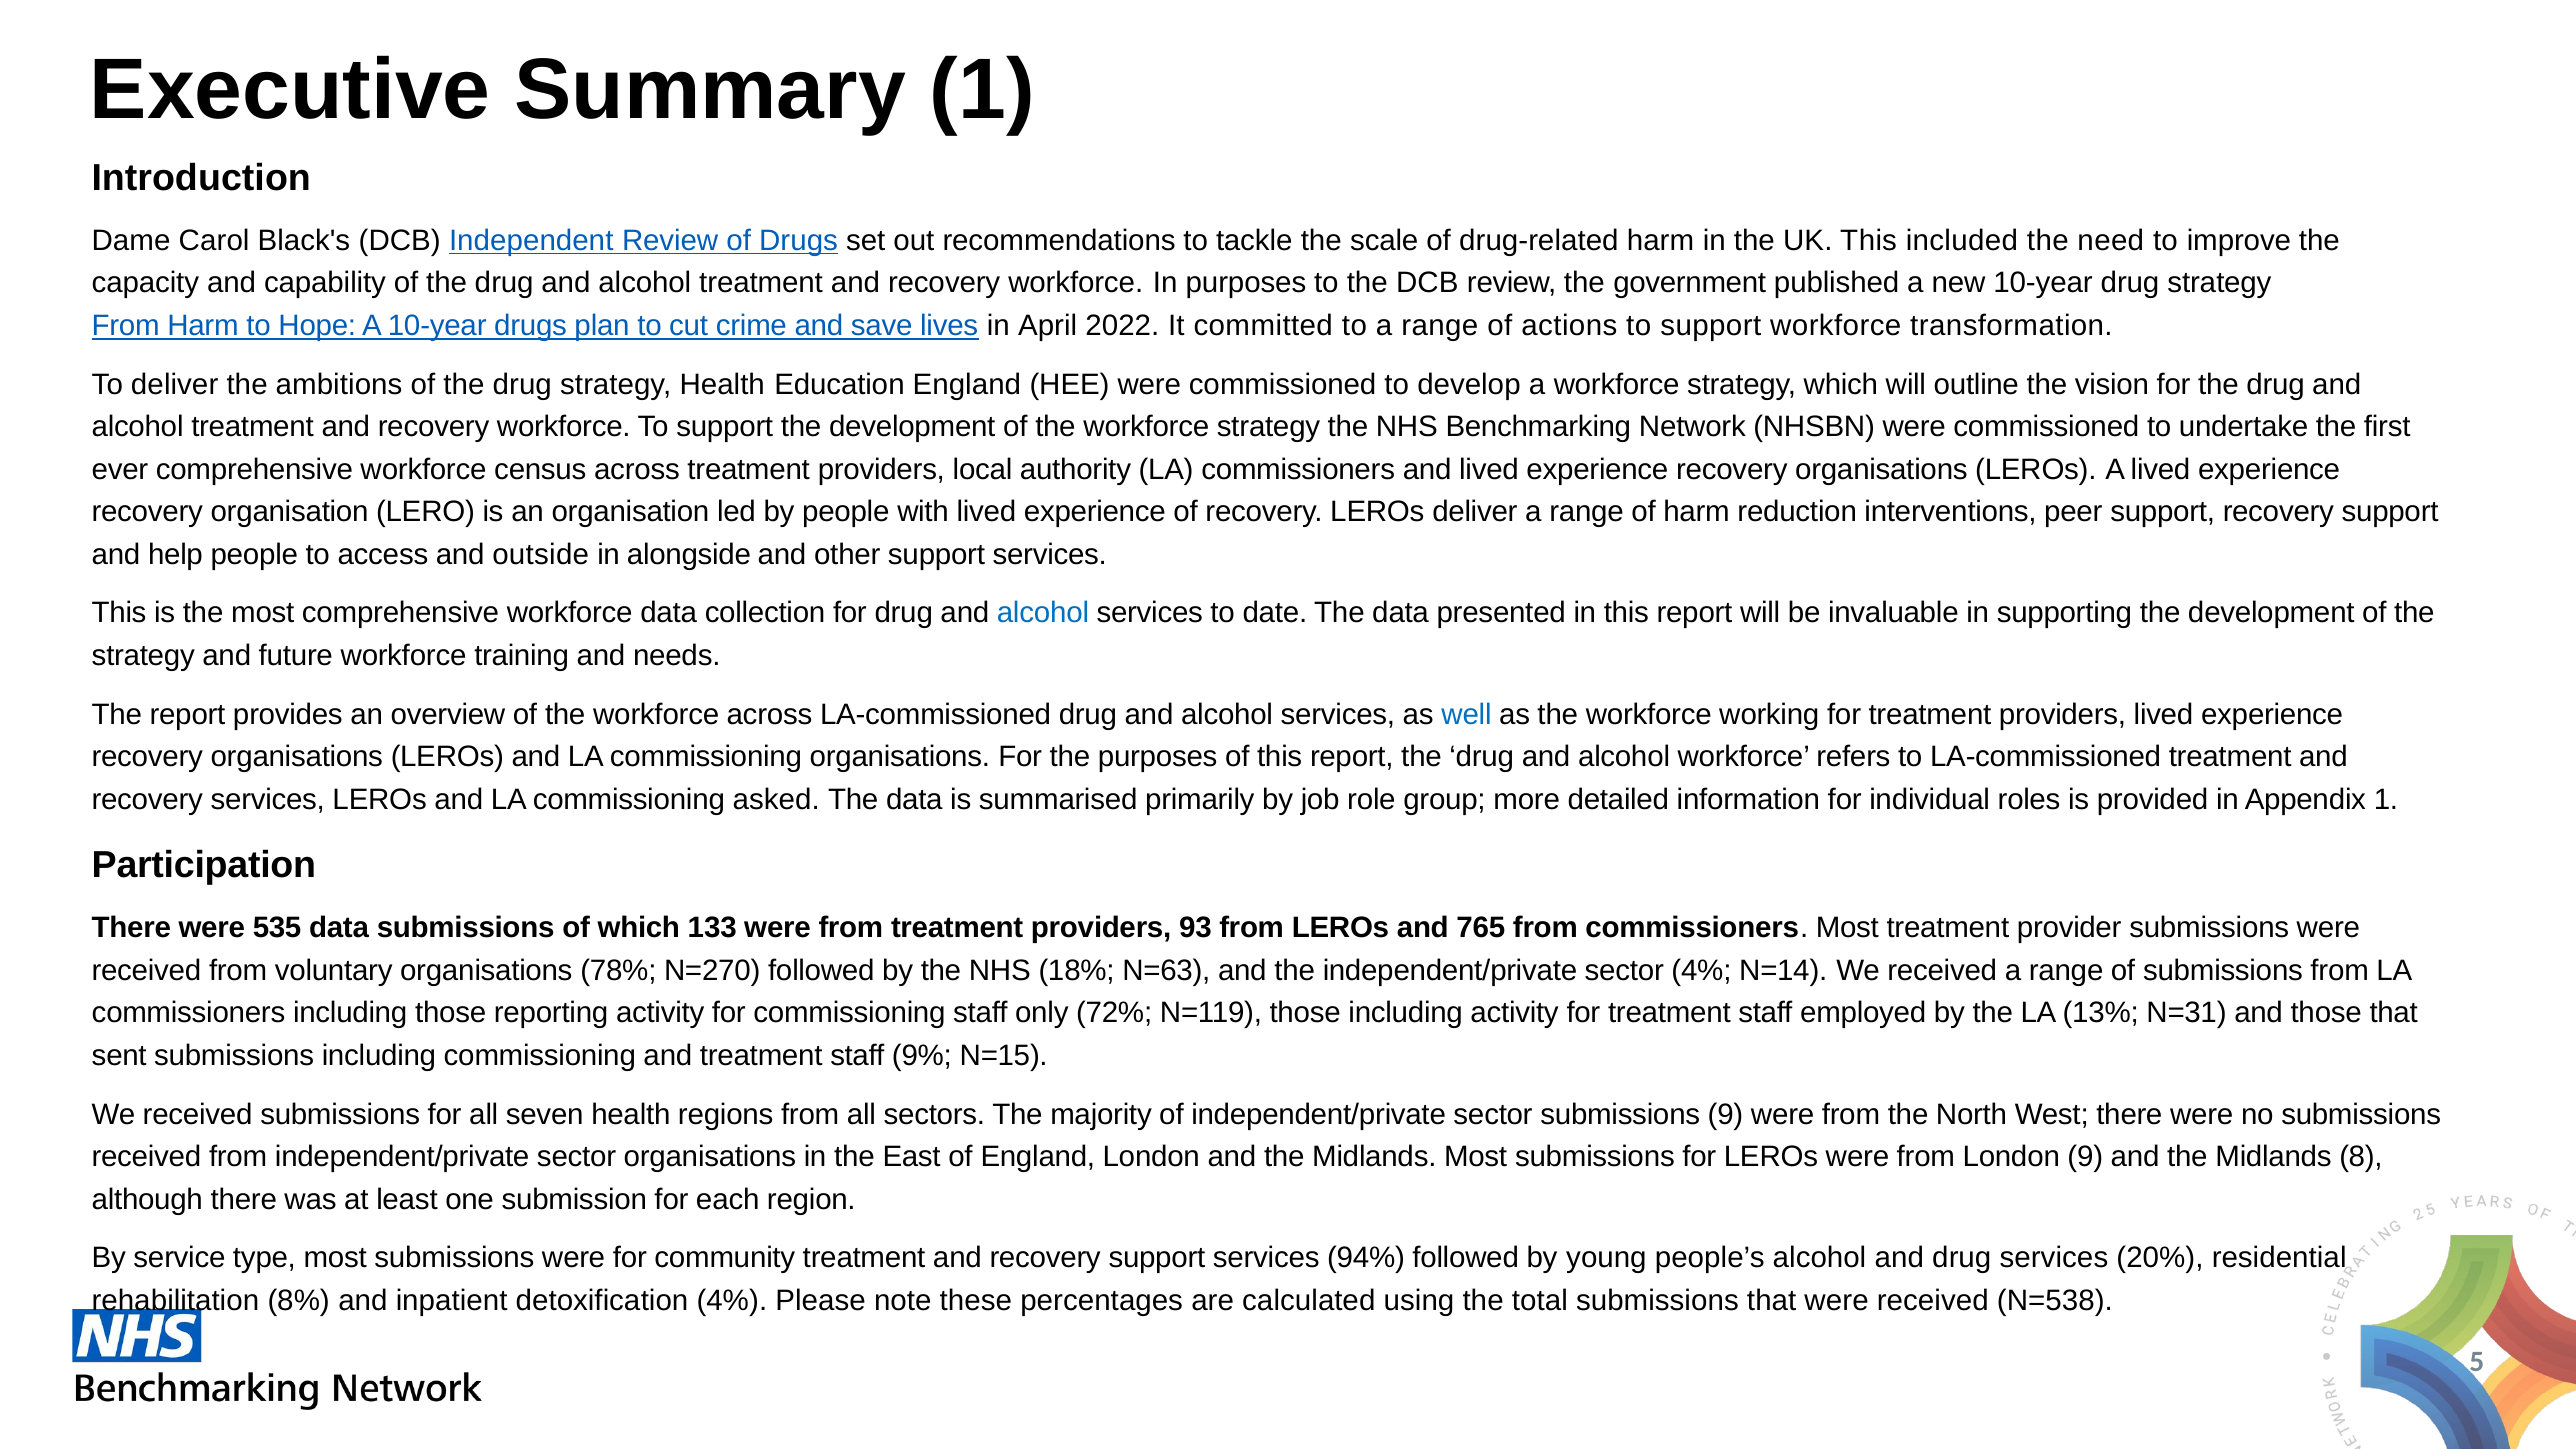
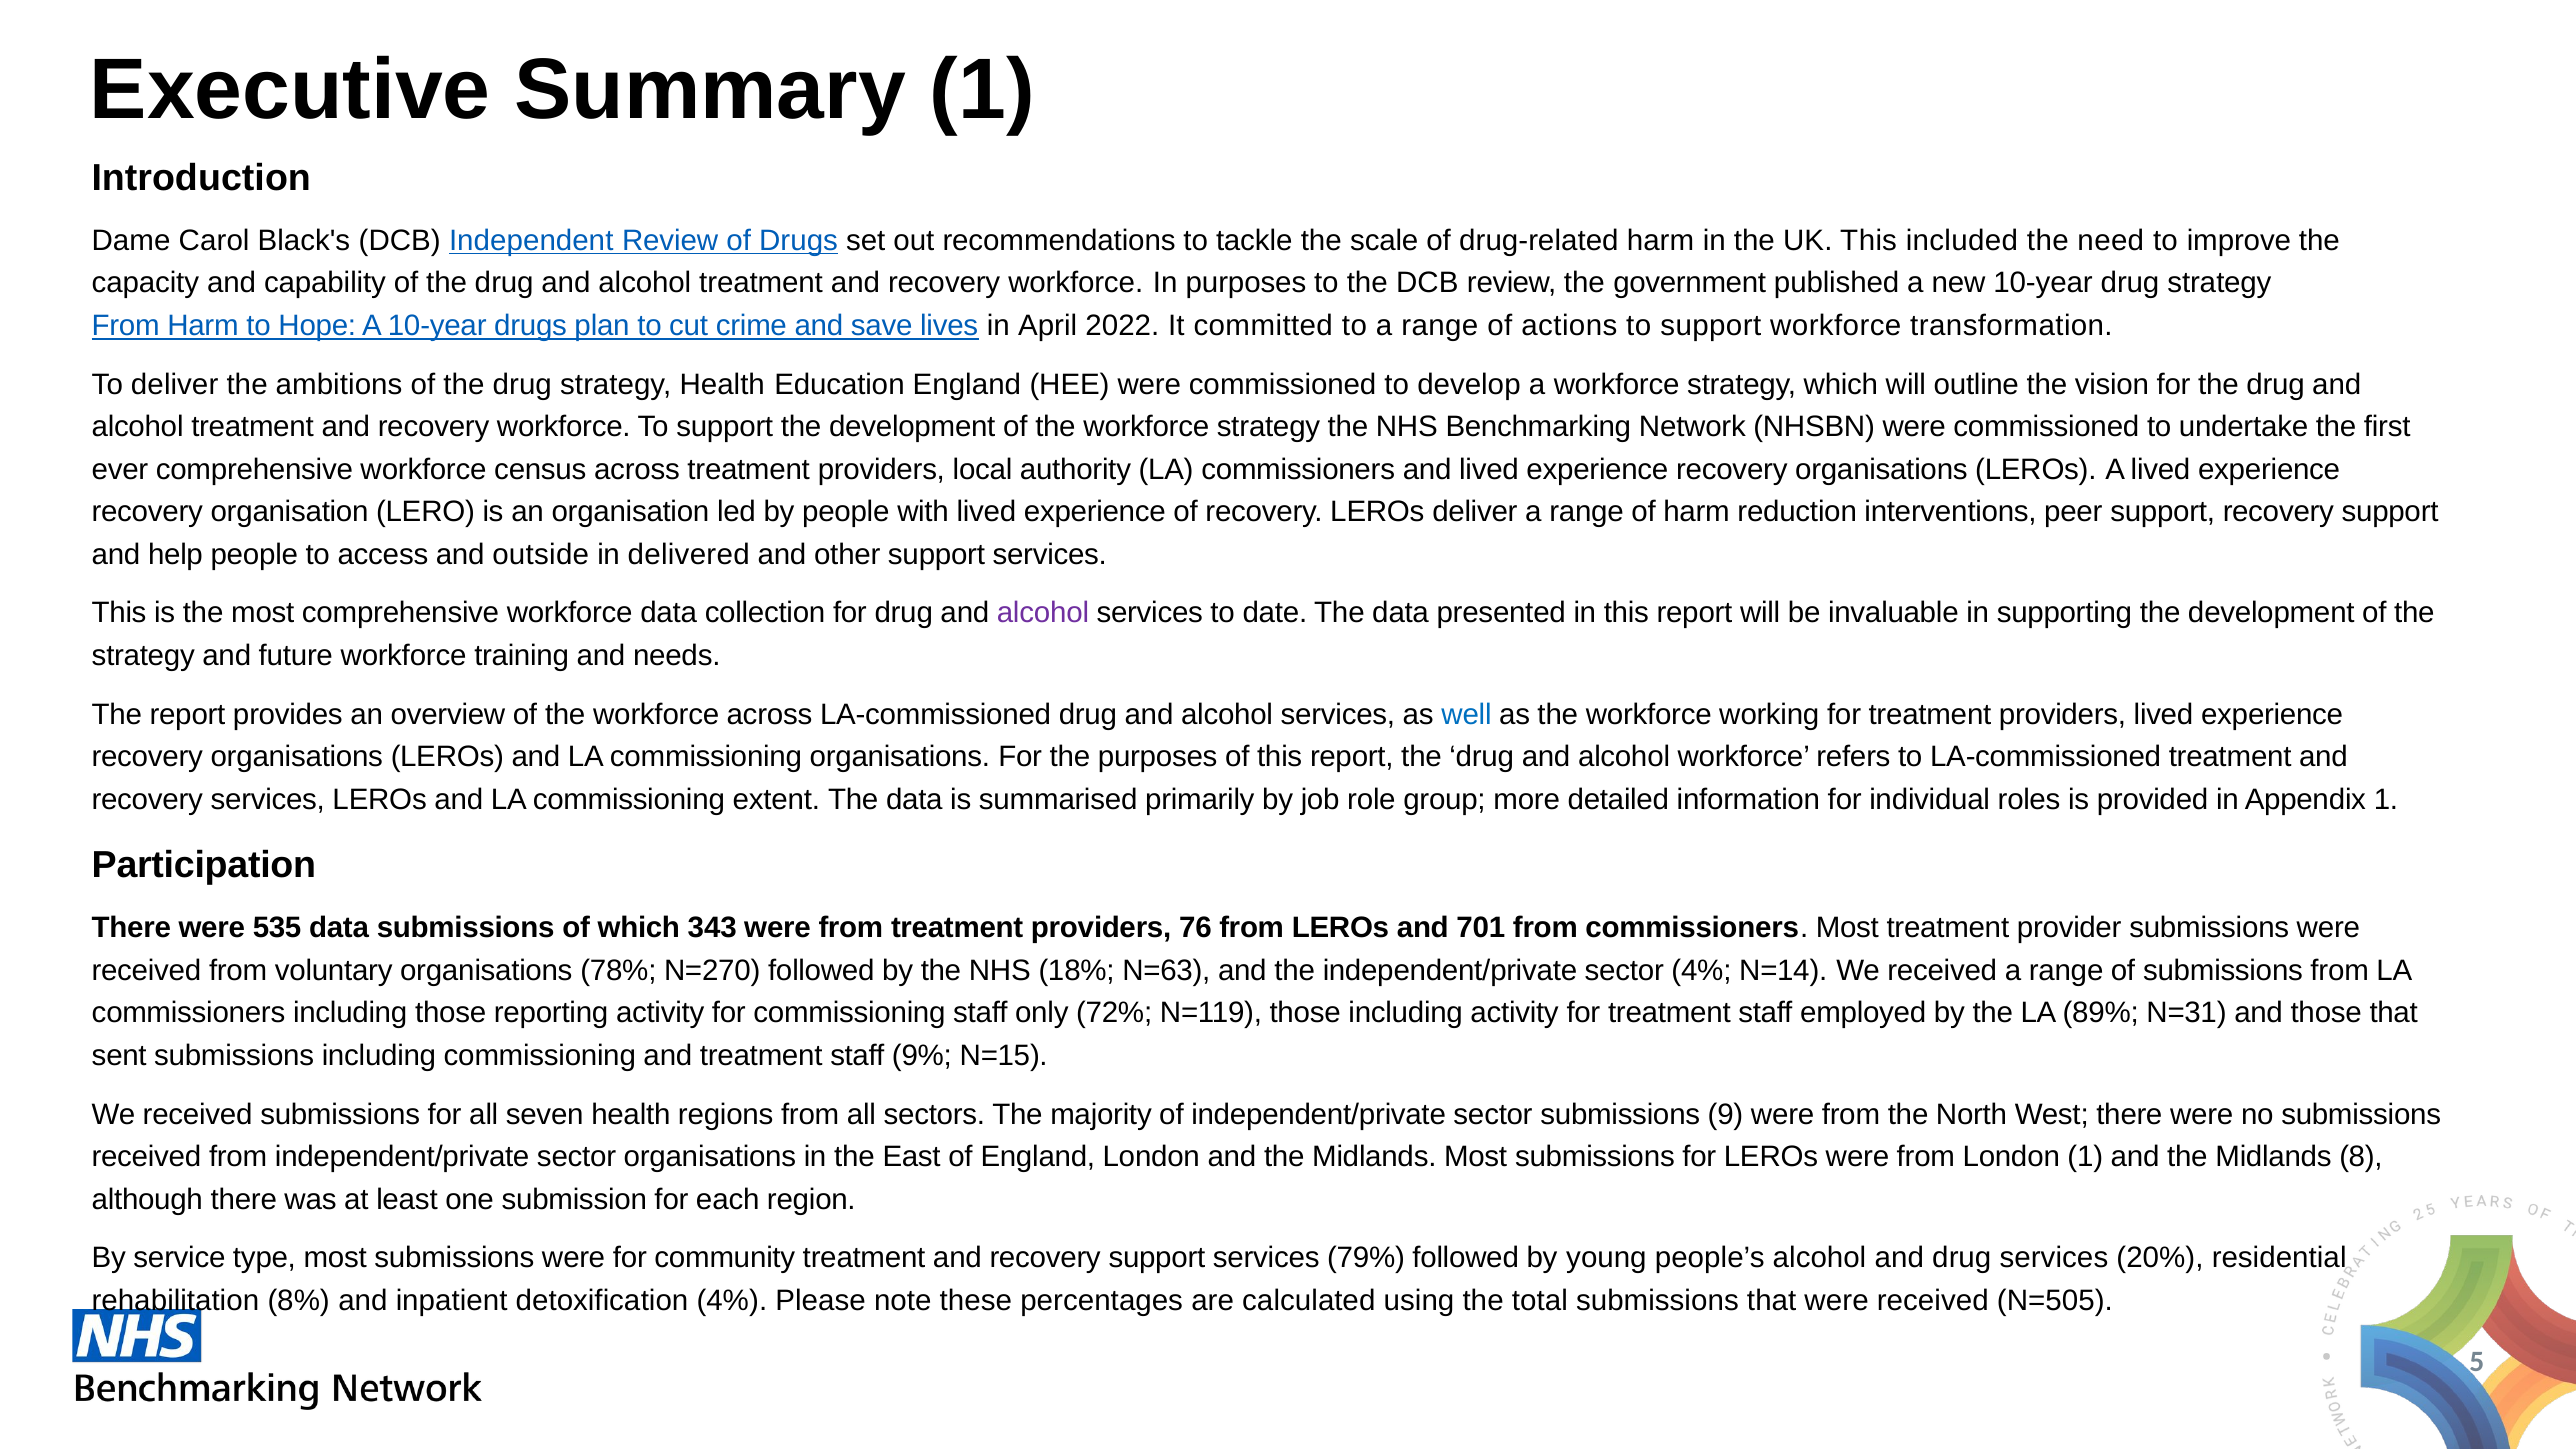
alongside: alongside -> delivered (689, 554)
alcohol colour: blue -> purple (1043, 613)
asked: asked -> extent (776, 799)
133: 133 -> 343 (712, 928)
93: 93 -> 76 (1195, 928)
765: 765 -> 701 (1481, 928)
13%: 13% -> 89% (2101, 1013)
London 9: 9 -> 1 (2085, 1157)
94%: 94% -> 79% (1366, 1258)
N=538: N=538 -> N=505 (2055, 1301)
